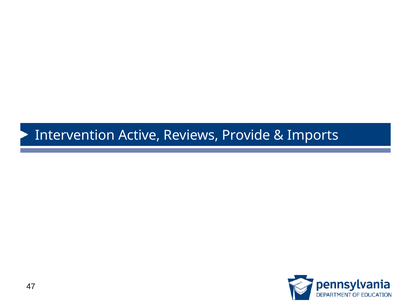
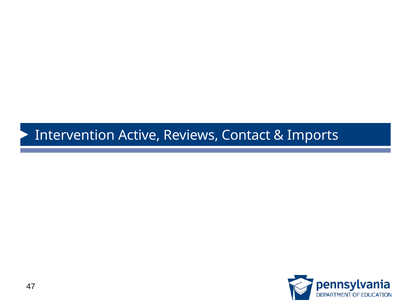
Provide: Provide -> Contact (246, 136)
